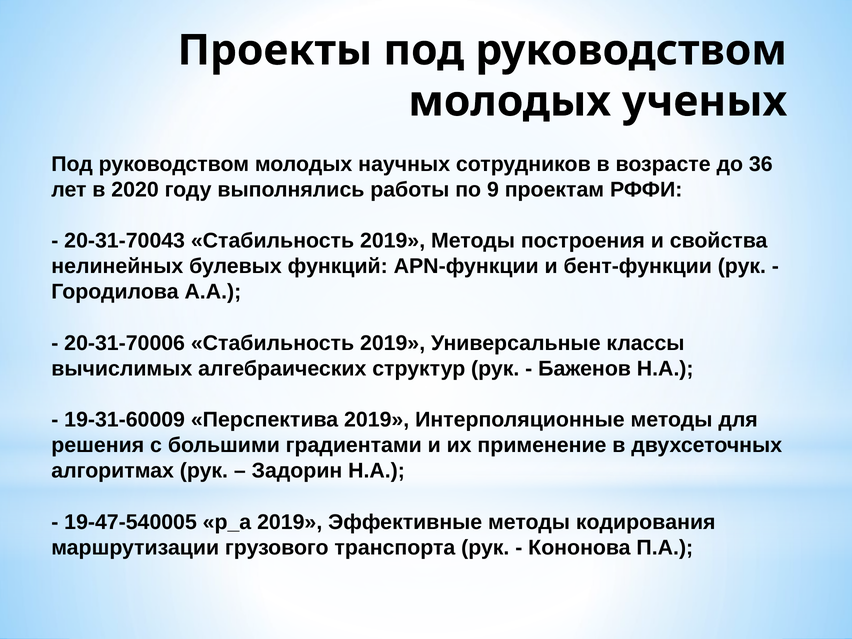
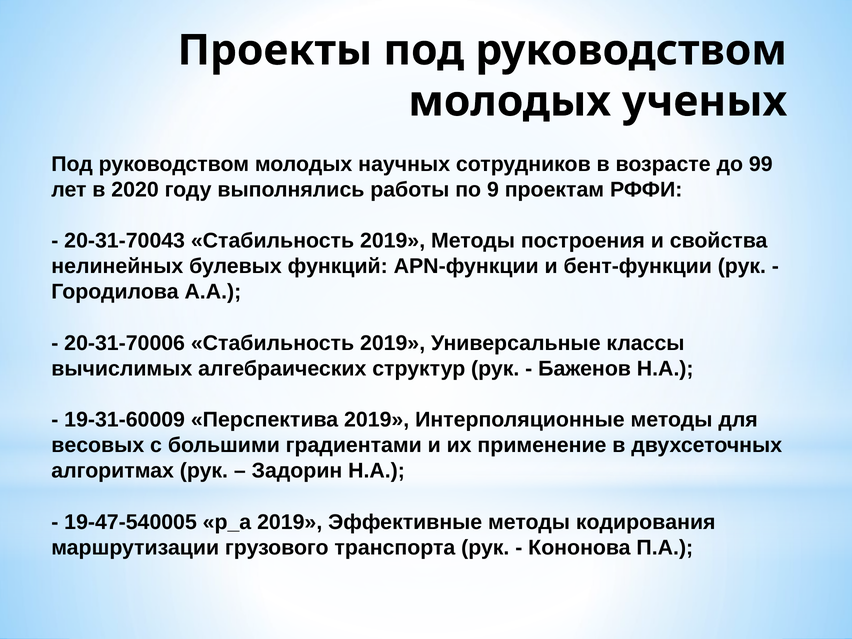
36: 36 -> 99 (761, 164)
решения: решения -> весовых (98, 445)
